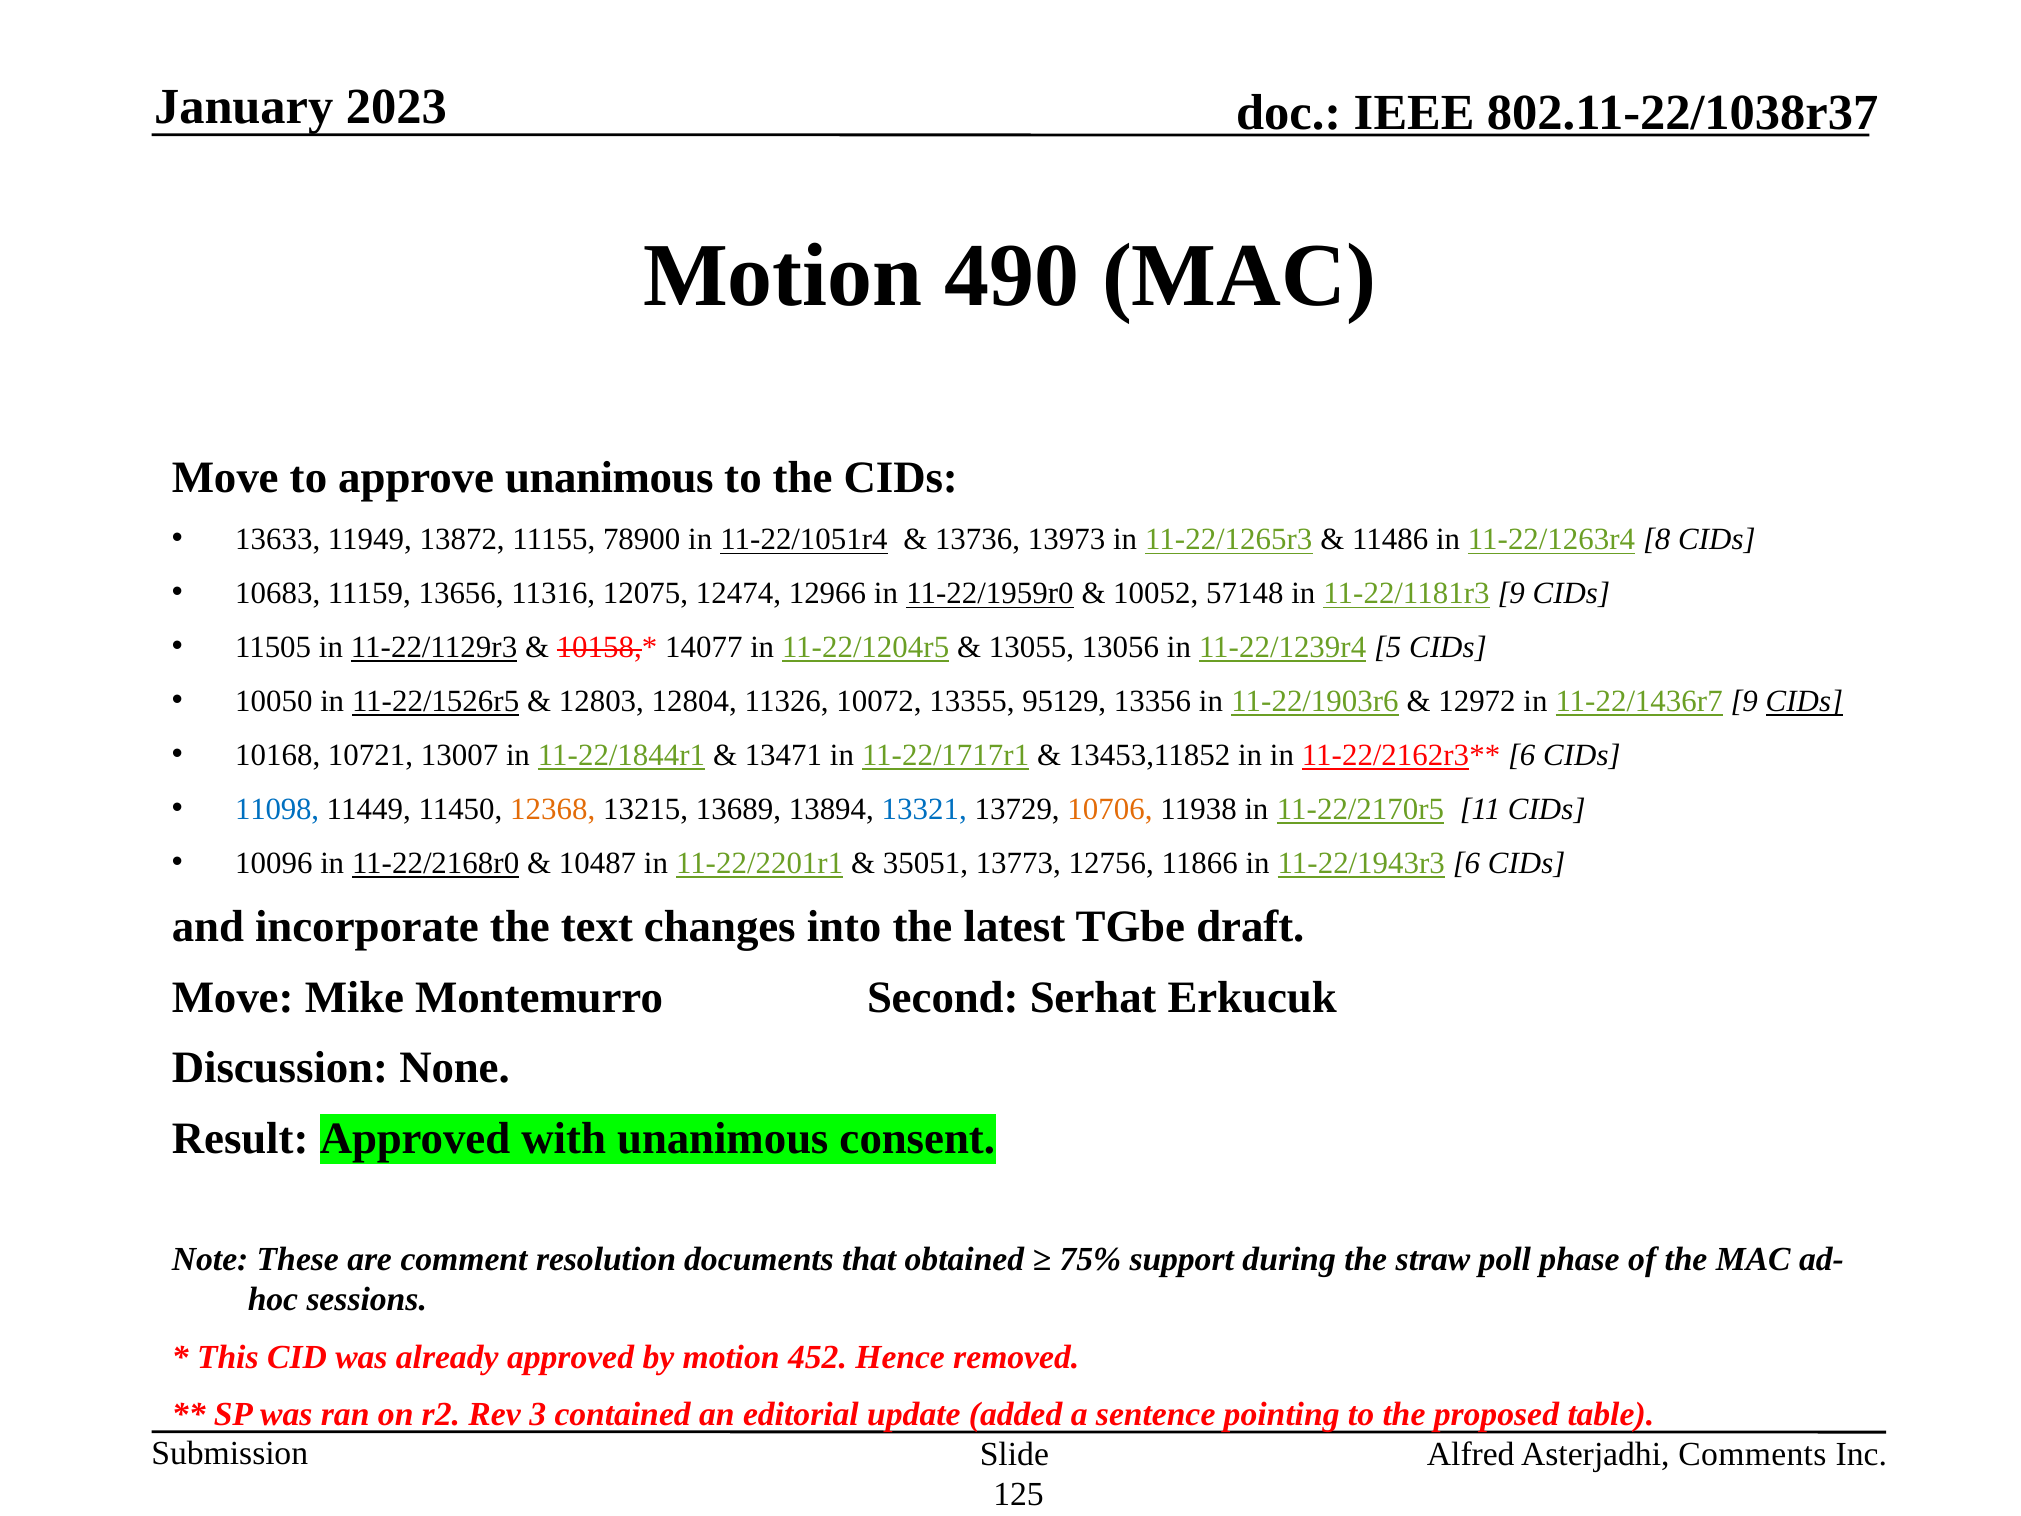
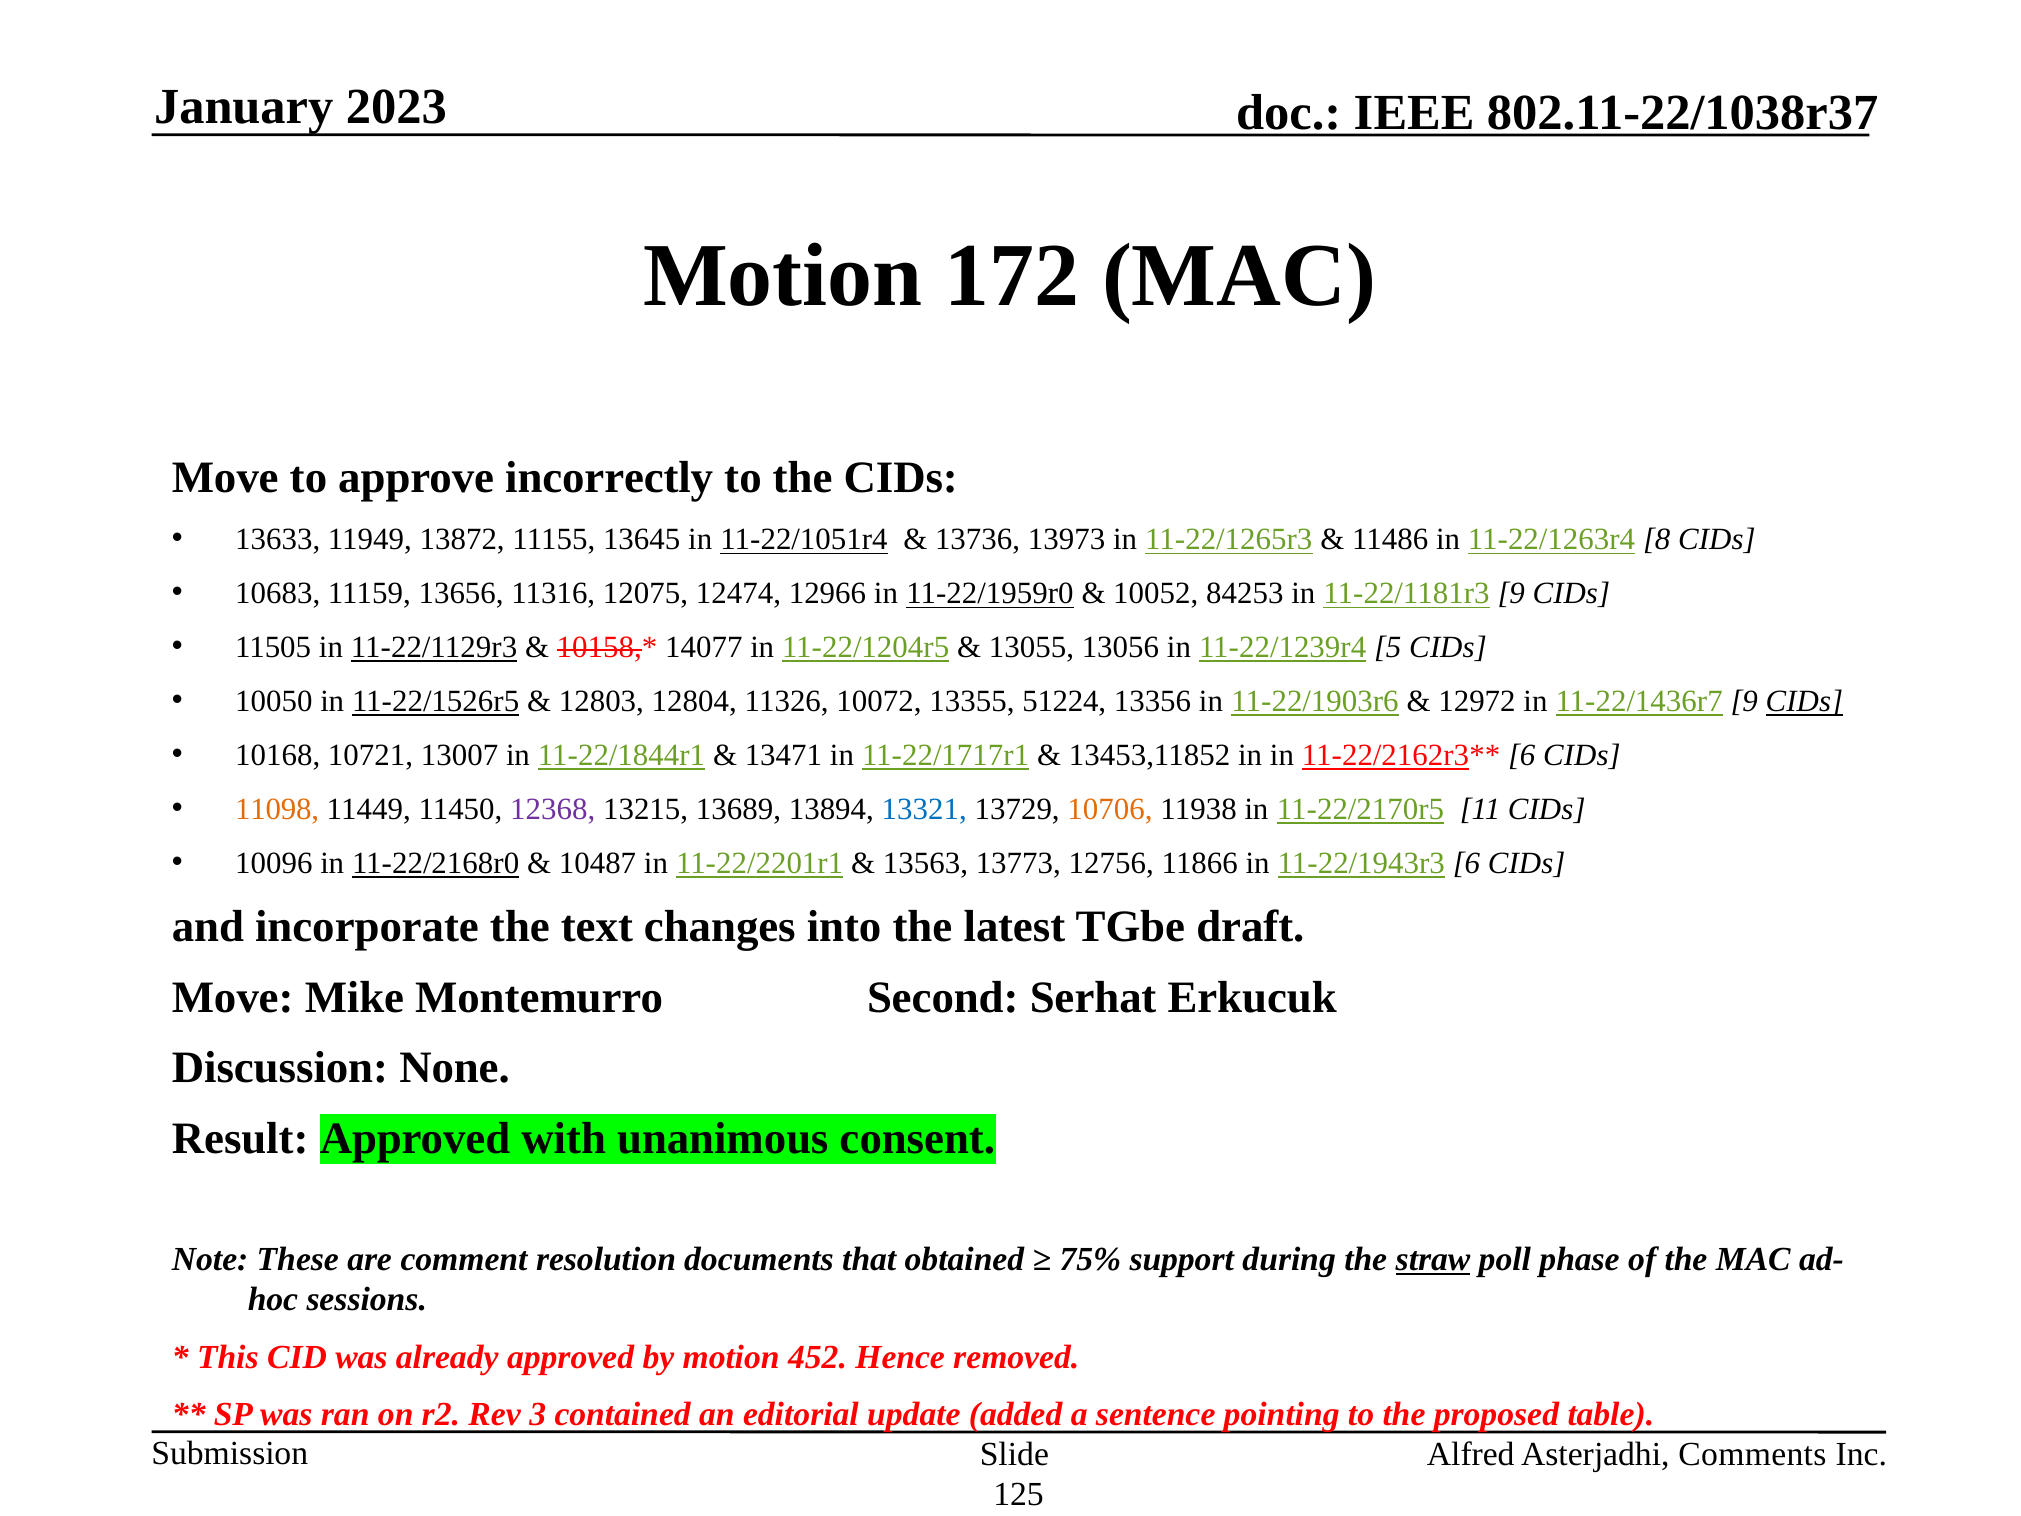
490: 490 -> 172 (1012, 275)
approve unanimous: unanimous -> incorrectly (609, 478)
78900: 78900 -> 13645 (642, 539)
57148: 57148 -> 84253 (1245, 593)
95129: 95129 -> 51224 (1064, 701)
11098 colour: blue -> orange (277, 809)
12368 colour: orange -> purple (553, 809)
35051: 35051 -> 13563 (925, 863)
straw underline: none -> present (1433, 1259)
